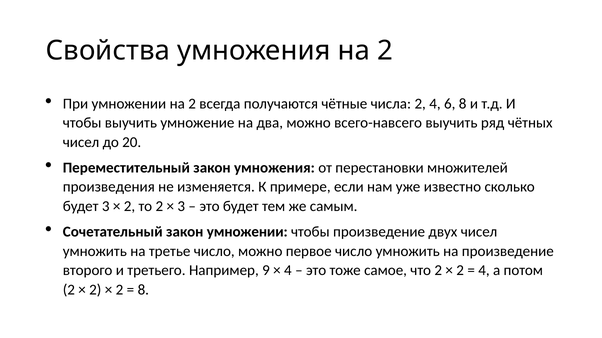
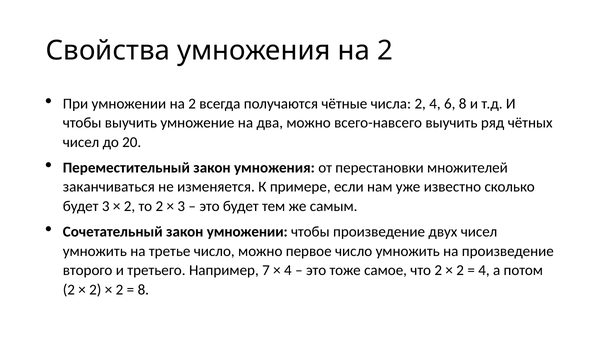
произведения: произведения -> заканчиваться (109, 187)
9: 9 -> 7 (266, 271)
